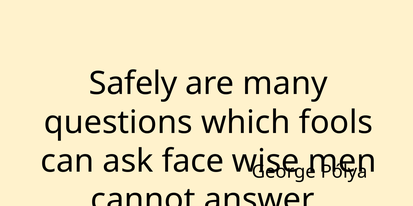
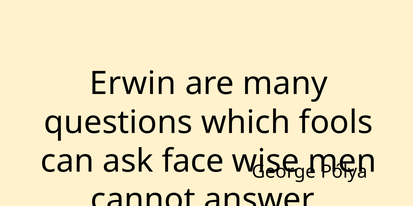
Safely: Safely -> Erwin (133, 84)
